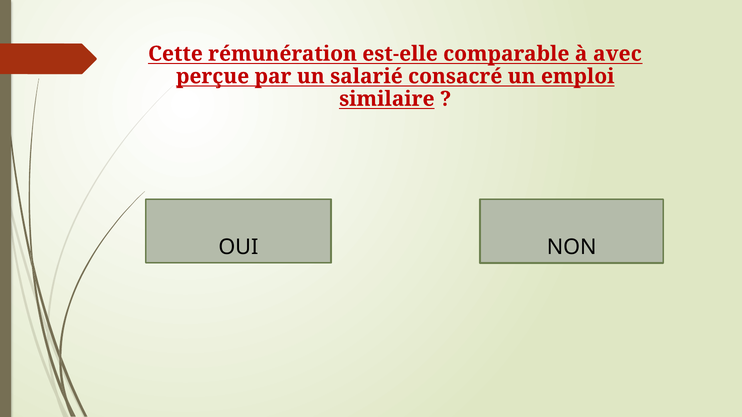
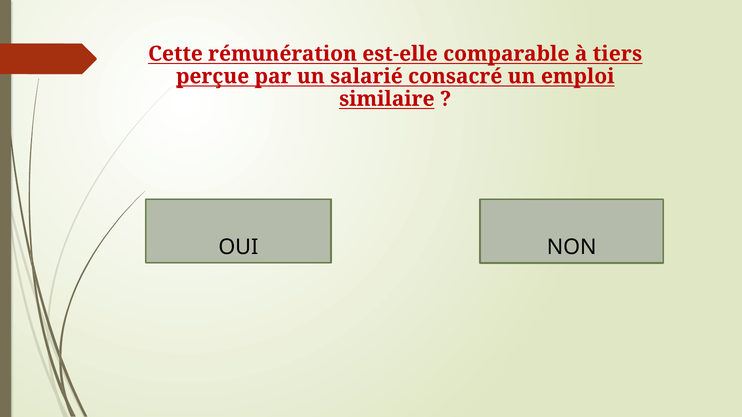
avec: avec -> tiers (617, 54)
